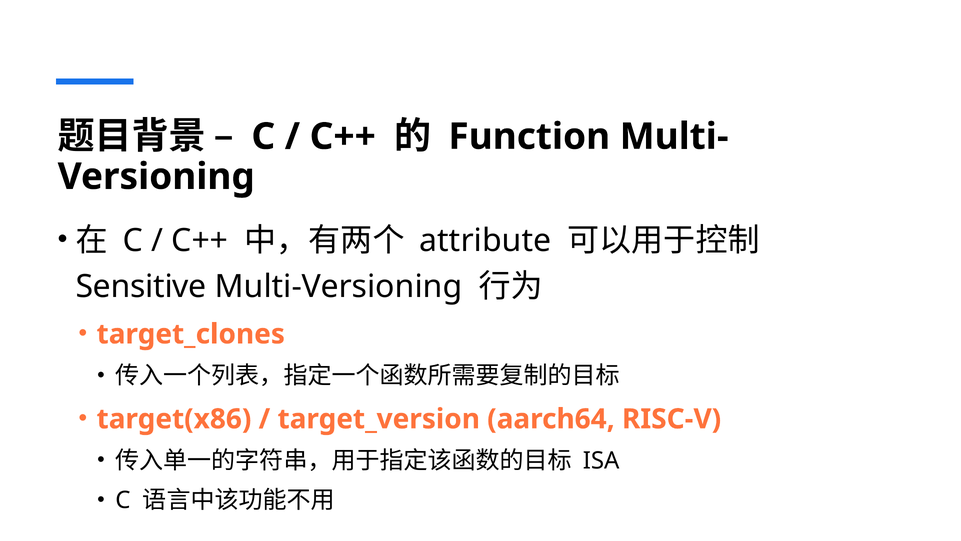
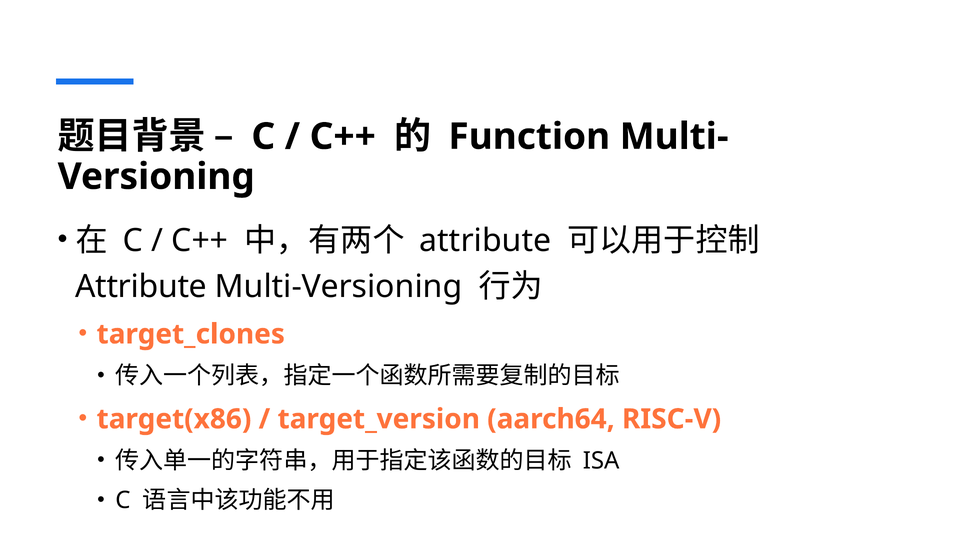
Sensitive: Sensitive -> Attribute (141, 287)
